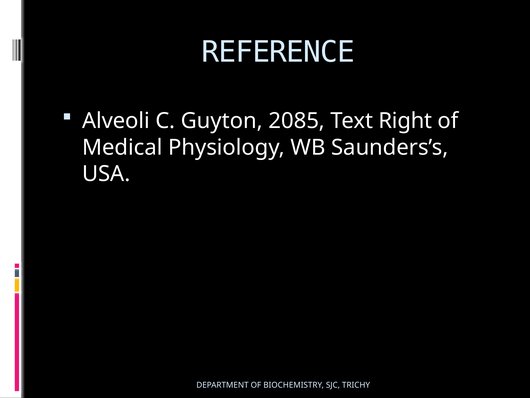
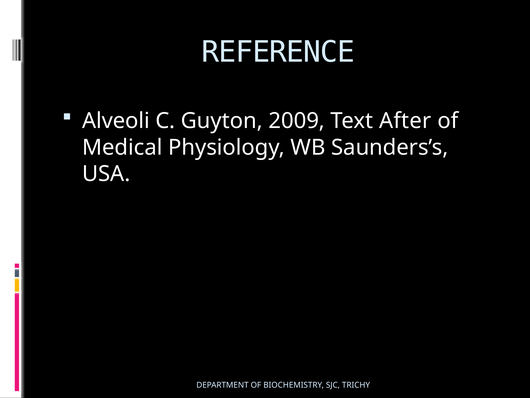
2085: 2085 -> 2009 (297, 121)
Right: Right -> After (405, 121)
